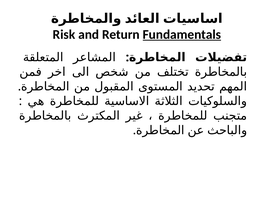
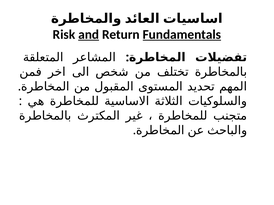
and underline: none -> present (89, 35)
